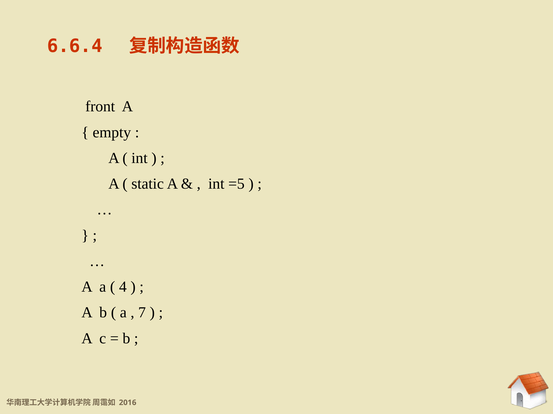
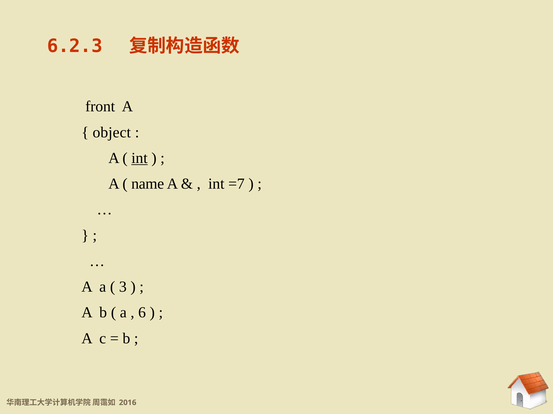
6.6.4: 6.6.4 -> 6.2.3 (75, 46)
empty: empty -> object (112, 133)
int underline: none -> present (140, 158)
static: static -> name (148, 184)
=5: =5 -> =7 (236, 184)
4: 4 -> 3 (123, 287)
7: 7 -> 6 (142, 313)
